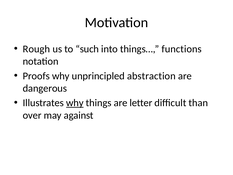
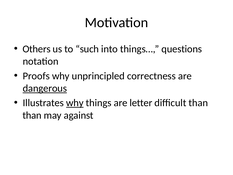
Rough: Rough -> Others (37, 49)
functions: functions -> questions (182, 49)
abstraction: abstraction -> correctness (151, 76)
dangerous underline: none -> present (45, 88)
over: over -> than (32, 115)
